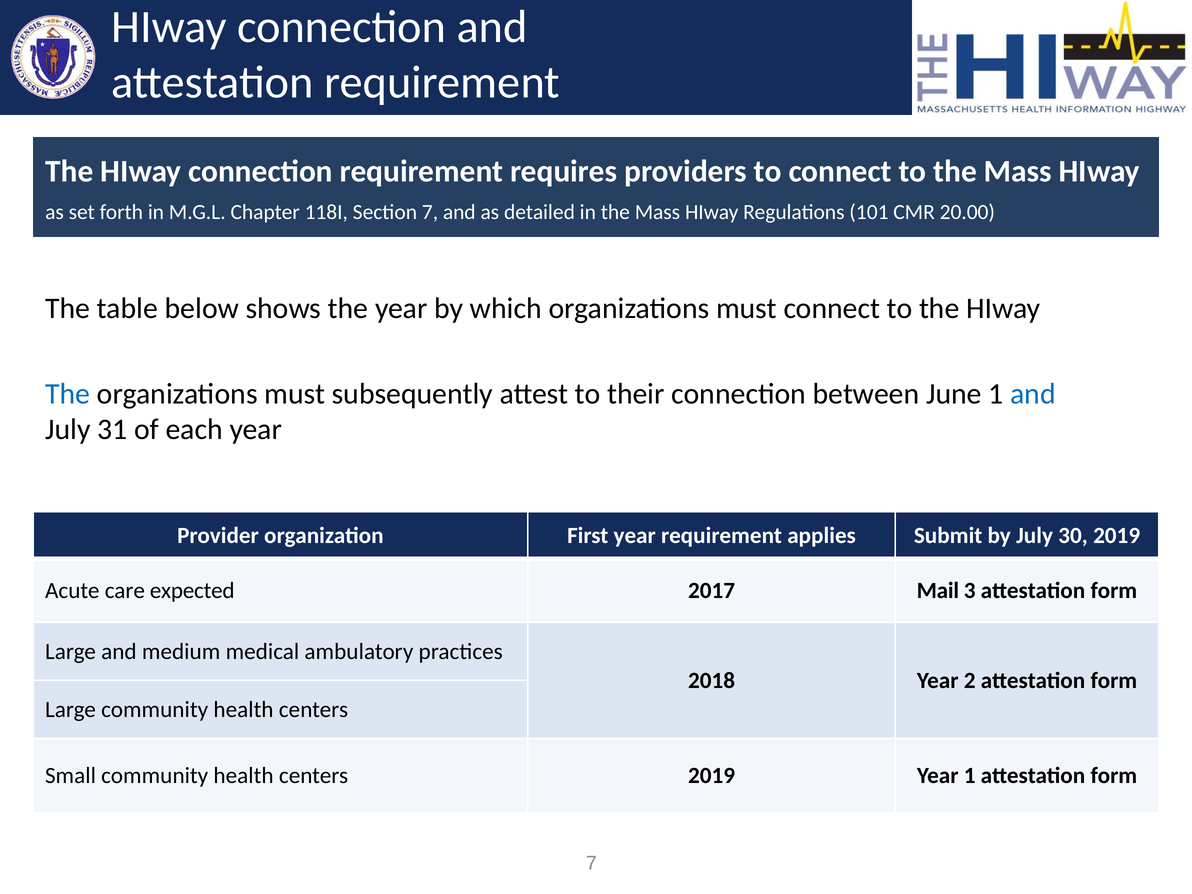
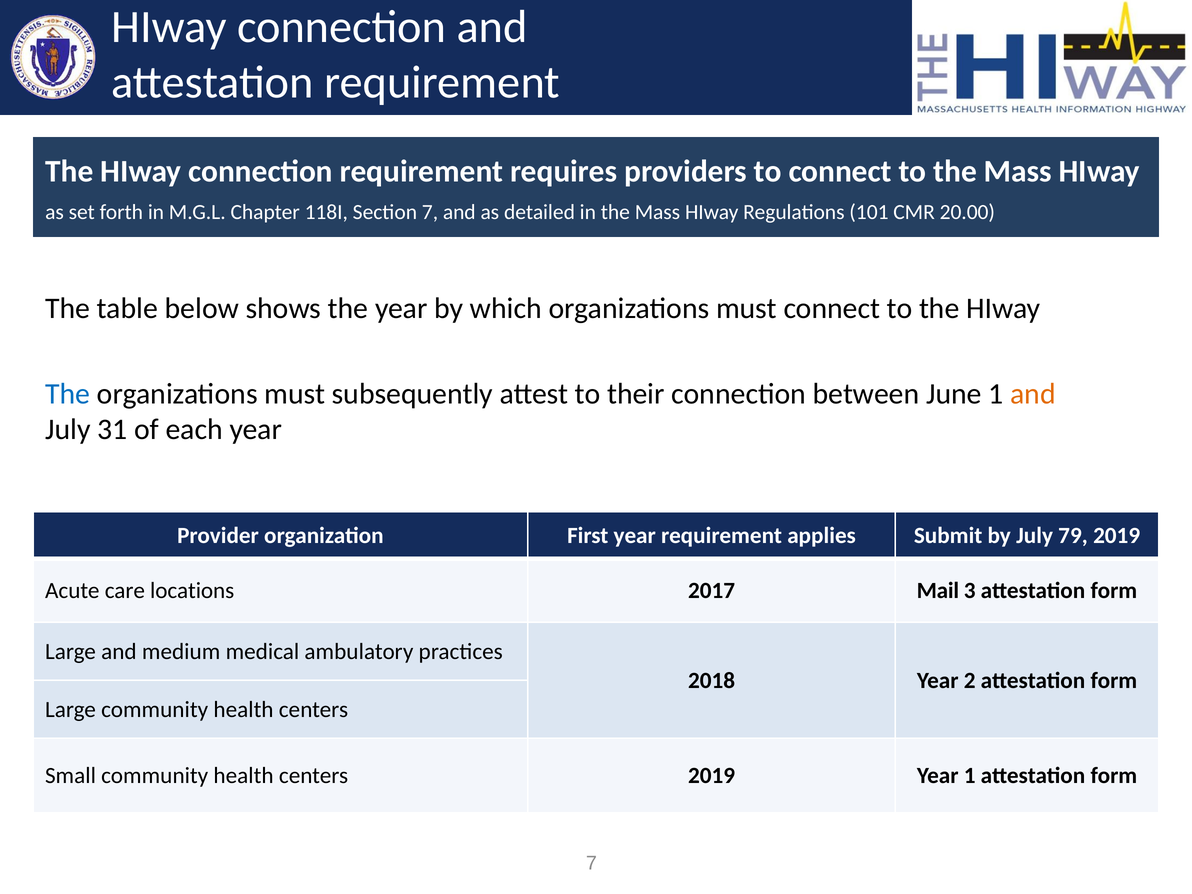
and colour: blue -> orange (1033, 394)
30: 30 -> 79 (1073, 536)
expected: expected -> locations (192, 591)
